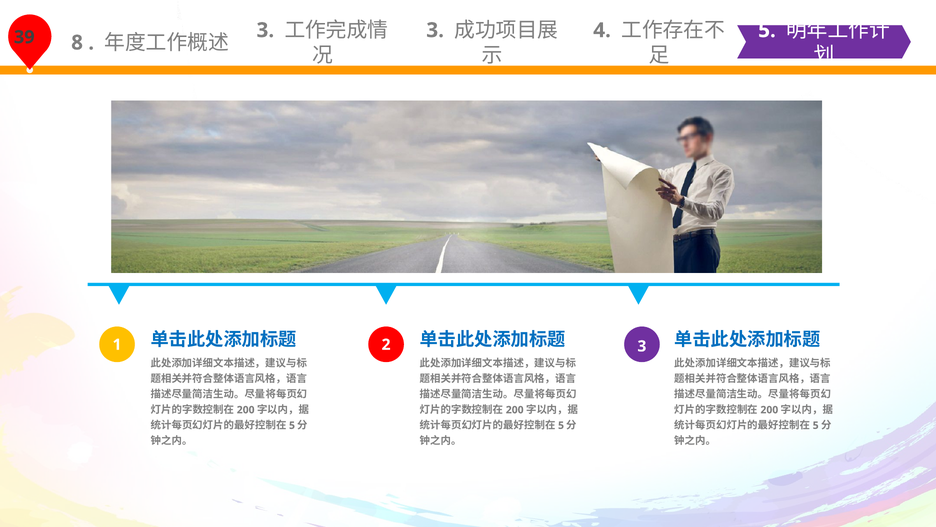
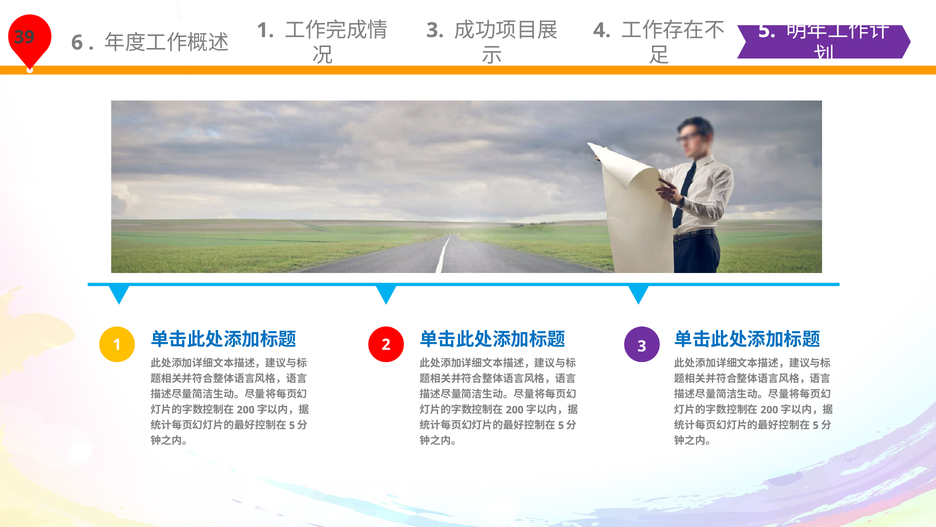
8: 8 -> 6 (77, 43)
3: 3 -> 1 (265, 30)
